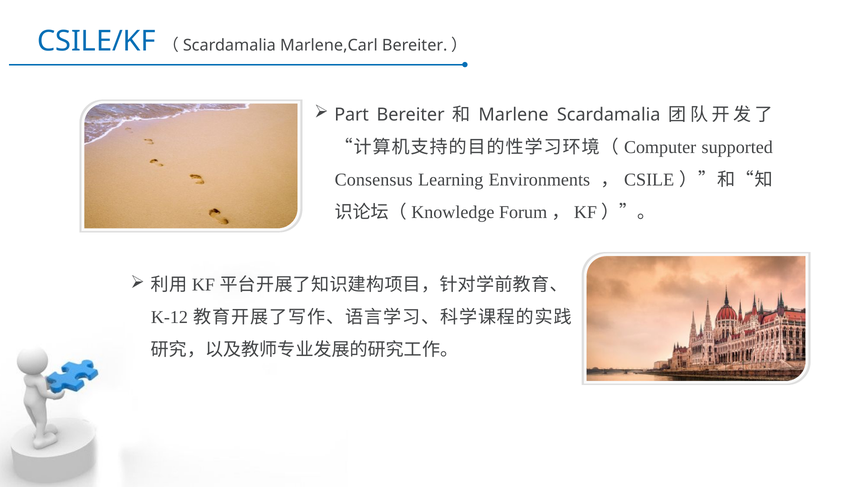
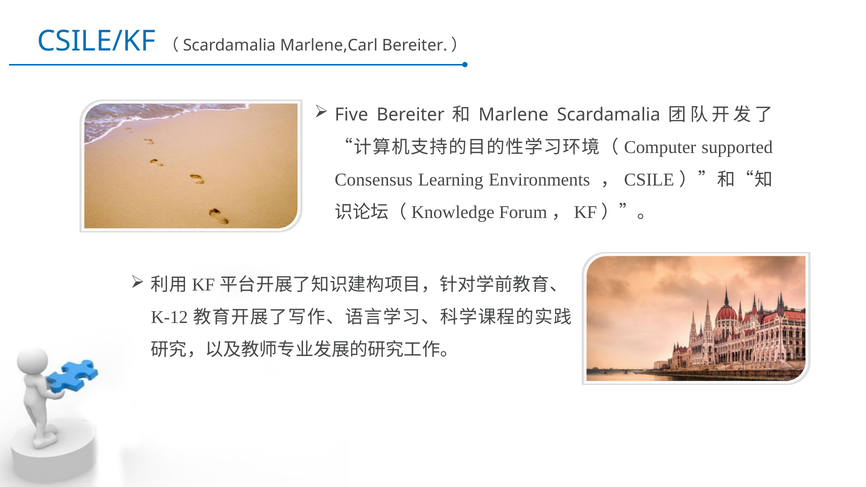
Part: Part -> Five (351, 115)
